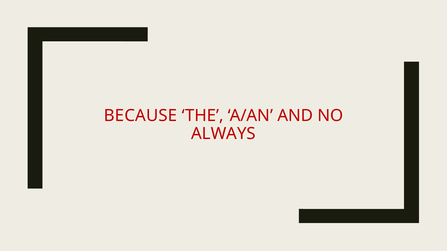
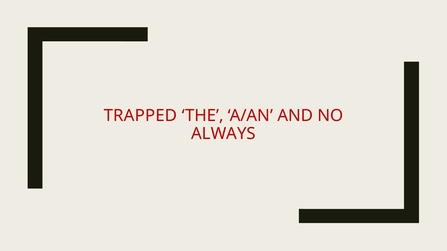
BECAUSE: BECAUSE -> TRAPPED (140, 116)
